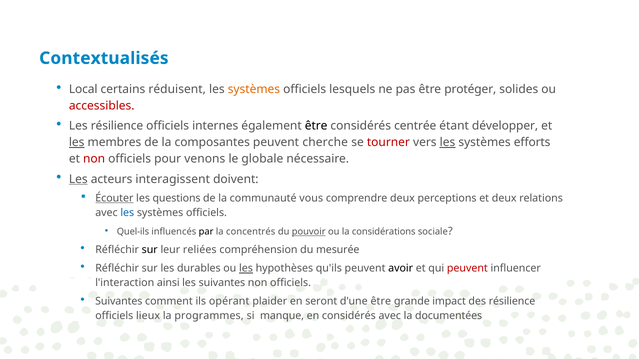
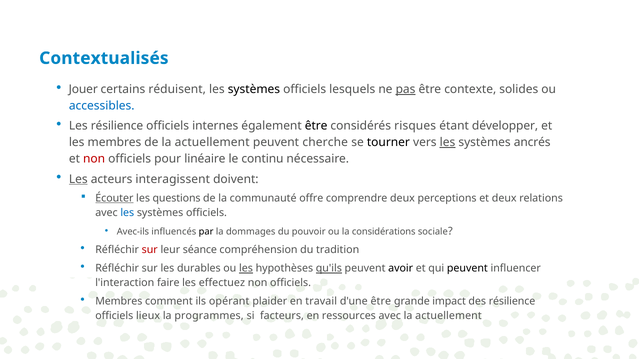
Local: Local -> Jouer (83, 89)
systèmes colour: orange -> black (254, 89)
pas underline: none -> present (406, 89)
protéger: protéger -> contexte (470, 89)
accessibles colour: red -> blue (102, 106)
centrée: centrée -> risques (415, 126)
les underline: present -> none (77, 143)
de la composantes: composantes -> actuellement (212, 143)
tourner colour: red -> black (388, 143)
efforts: efforts -> ancrés (532, 143)
venons: venons -> linéaire (205, 159)
globale: globale -> continu (262, 159)
vous: vous -> offre (311, 199)
Quel-ils: Quel-ils -> Avec-ils (133, 232)
concentrés: concentrés -> dommages (251, 232)
pouvoir underline: present -> none (309, 232)
sur colour: black -> red (150, 250)
reliées: reliées -> séance (200, 250)
mesurée: mesurée -> tradition (338, 250)
qu'ils underline: none -> present (329, 269)
peuvent colour: red -> black (467, 269)
ainsi: ainsi -> faire (168, 283)
les suivantes: suivantes -> effectuez (222, 283)
Suivantes: Suivantes -> Membres (119, 302)
seront: seront -> travail (321, 302)
manque: manque -> facteurs (282, 316)
en considérés: considérés -> ressources (349, 316)
avec la documentées: documentées -> actuellement (449, 316)
